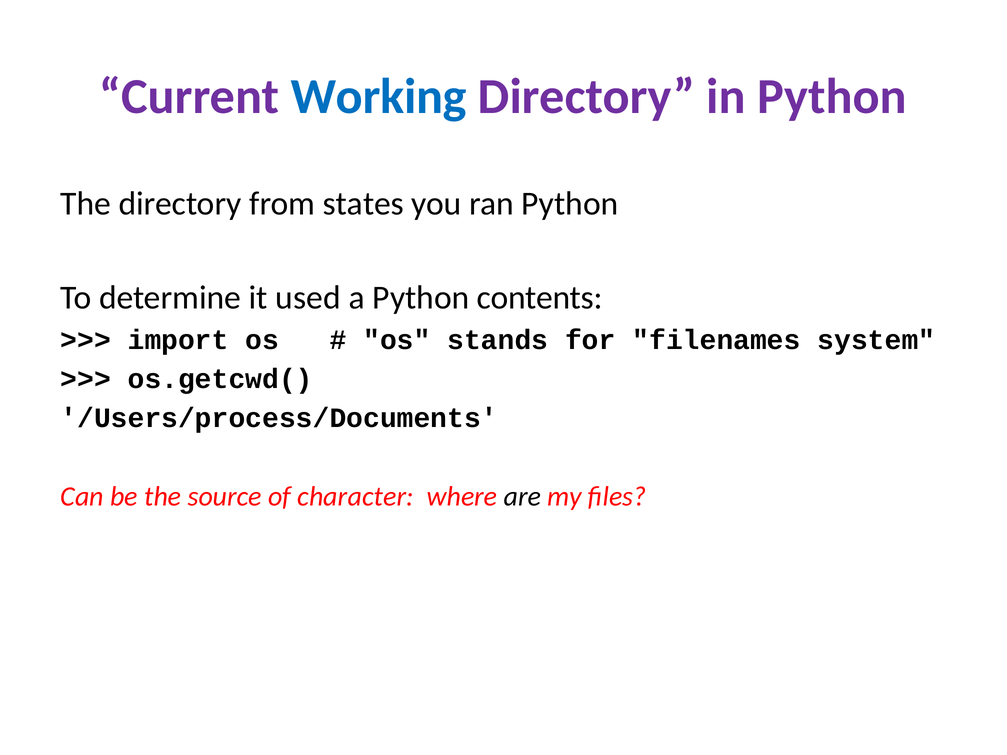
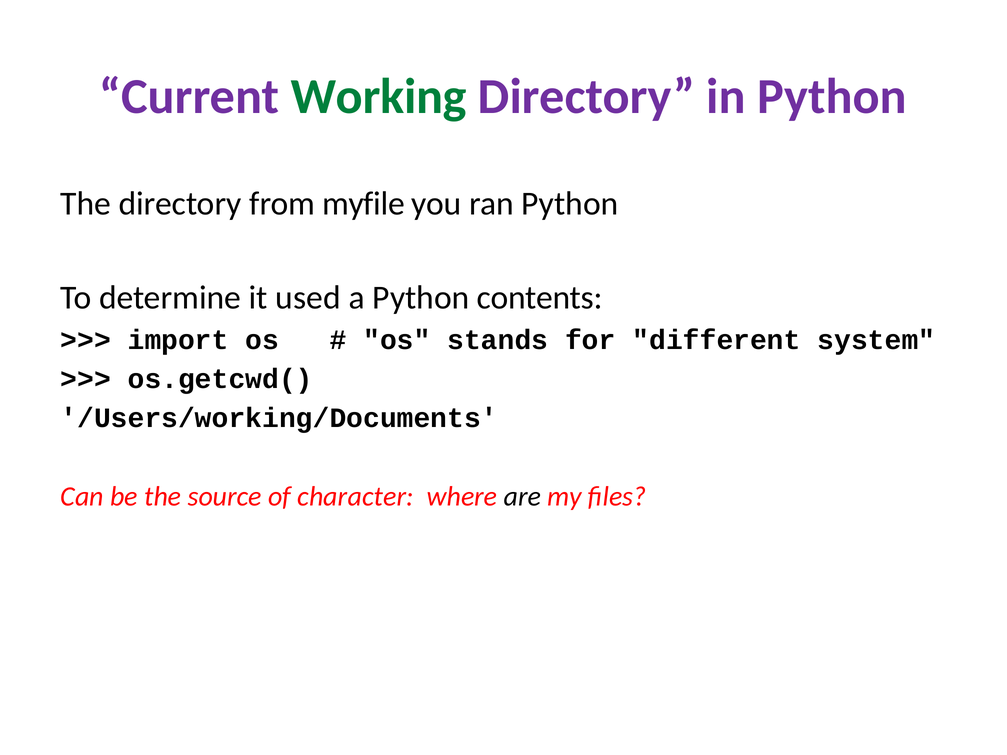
Working colour: blue -> green (379, 97)
states: states -> myfile (363, 204)
filenames: filenames -> different (717, 340)
/Users/process/Documents: /Users/process/Documents -> /Users/working/Documents (279, 418)
